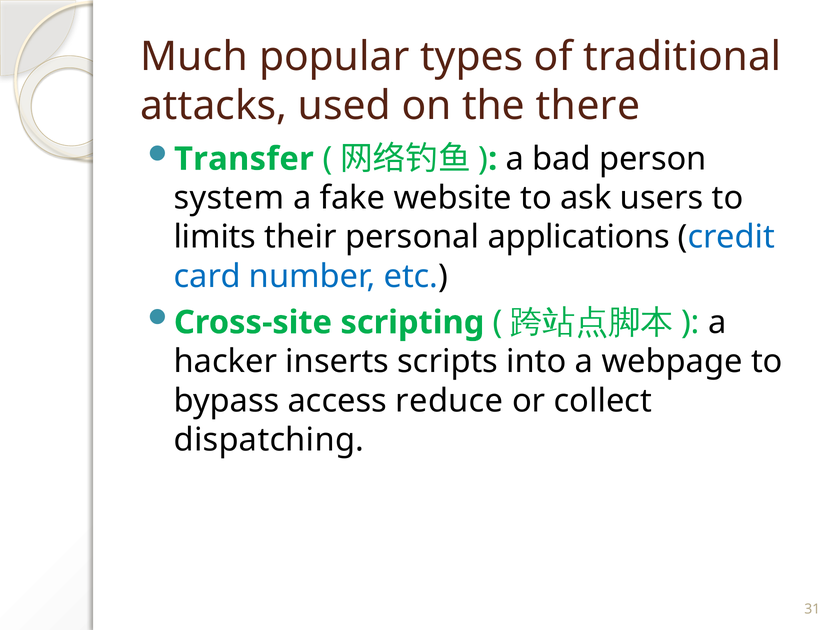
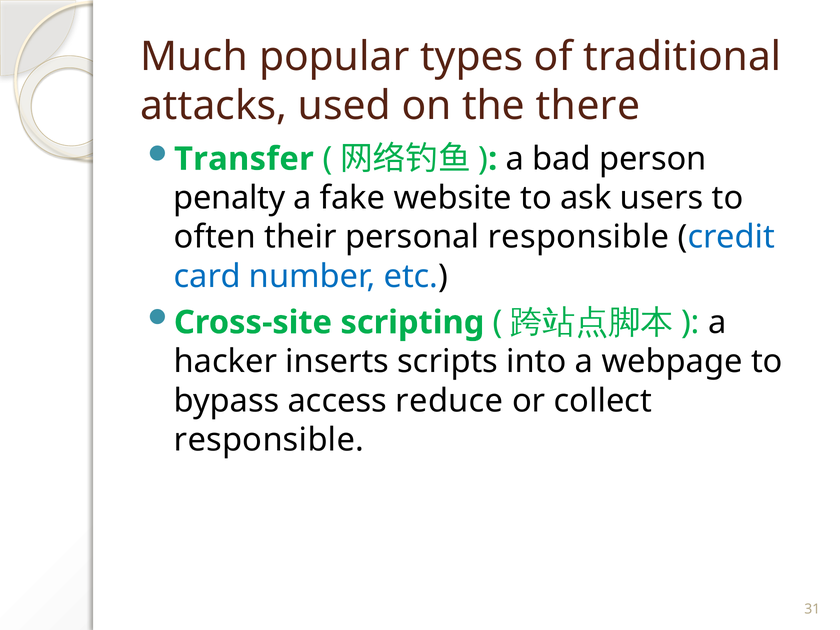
system: system -> penalty (229, 198)
limits: limits -> often (215, 237)
personal applications: applications -> responsible (578, 237)
dispatching: dispatching -> responsible (269, 440)
